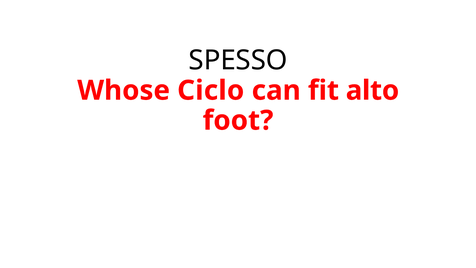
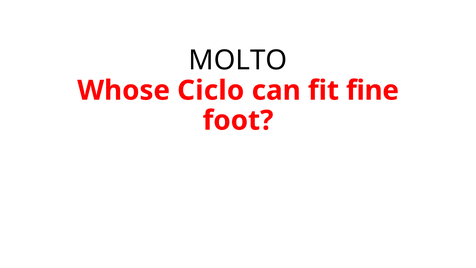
SPESSO: SPESSO -> MOLTO (238, 60)
alto: alto -> fine (372, 90)
